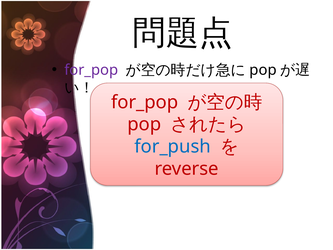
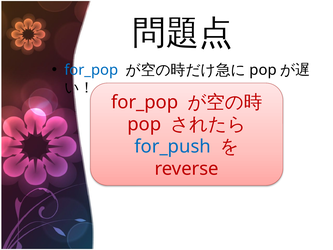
for_pop colour: purple -> blue (91, 70)
